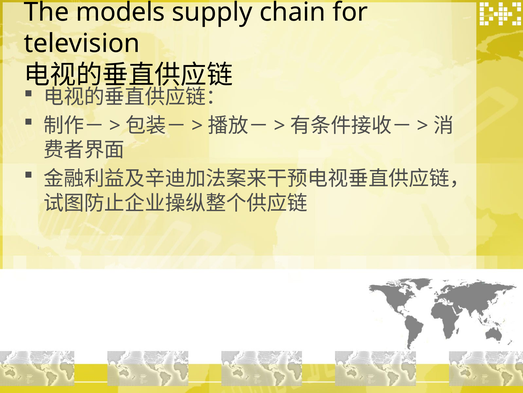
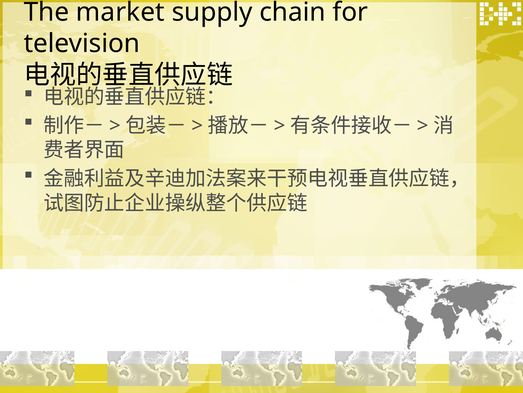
models: models -> market (120, 12)
